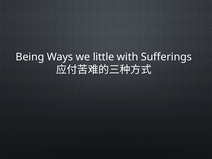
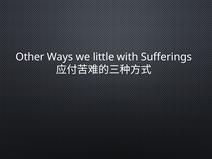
Being: Being -> Other (30, 57)
